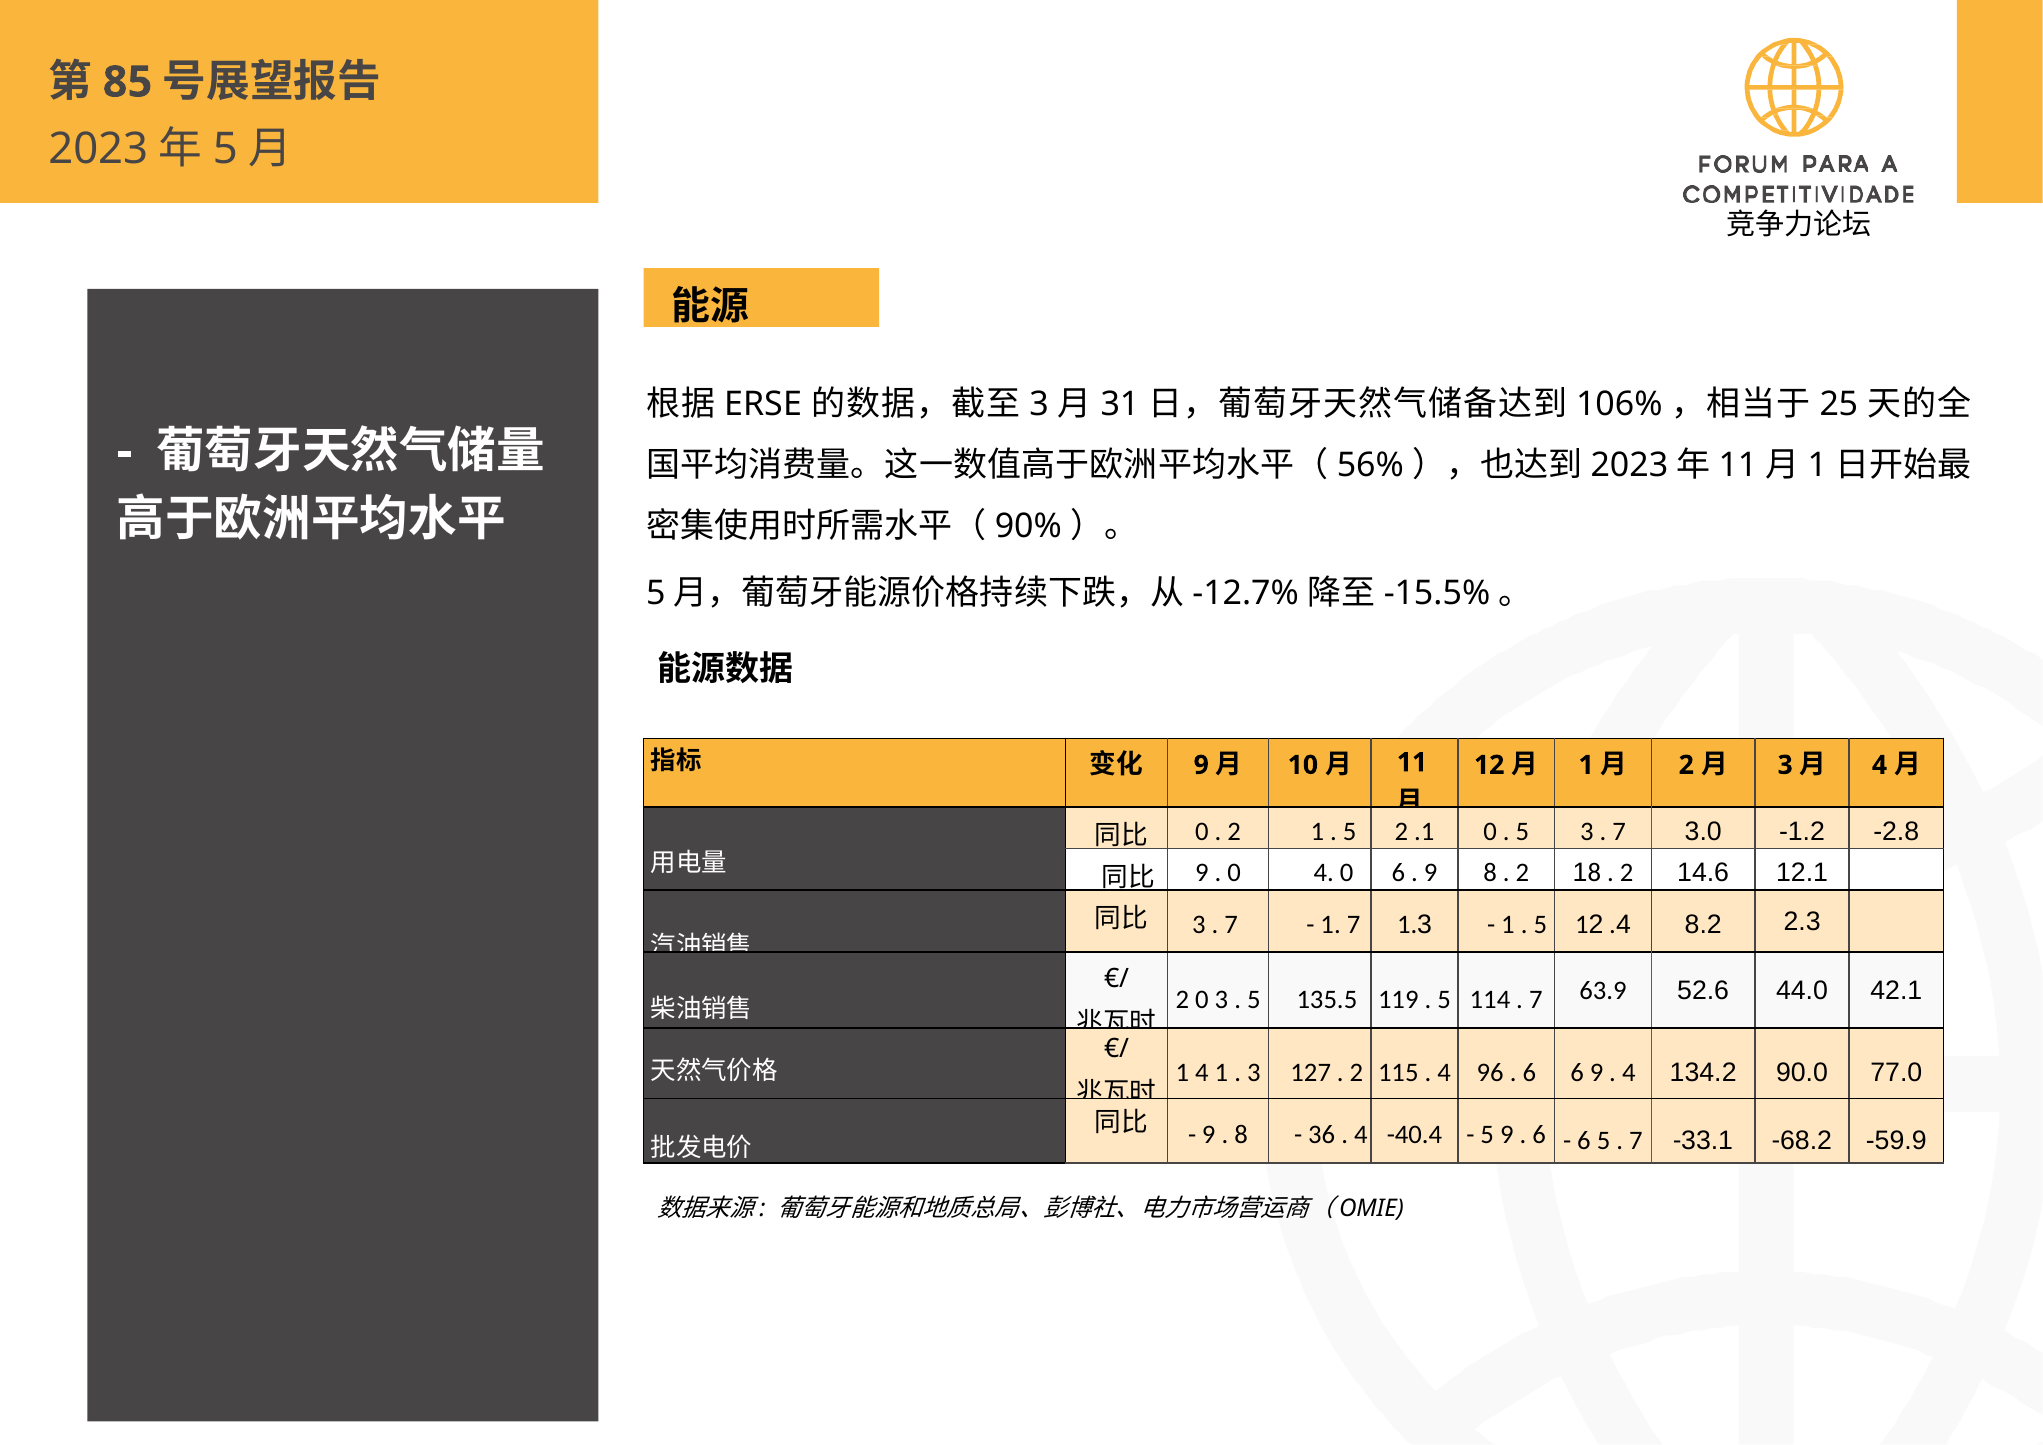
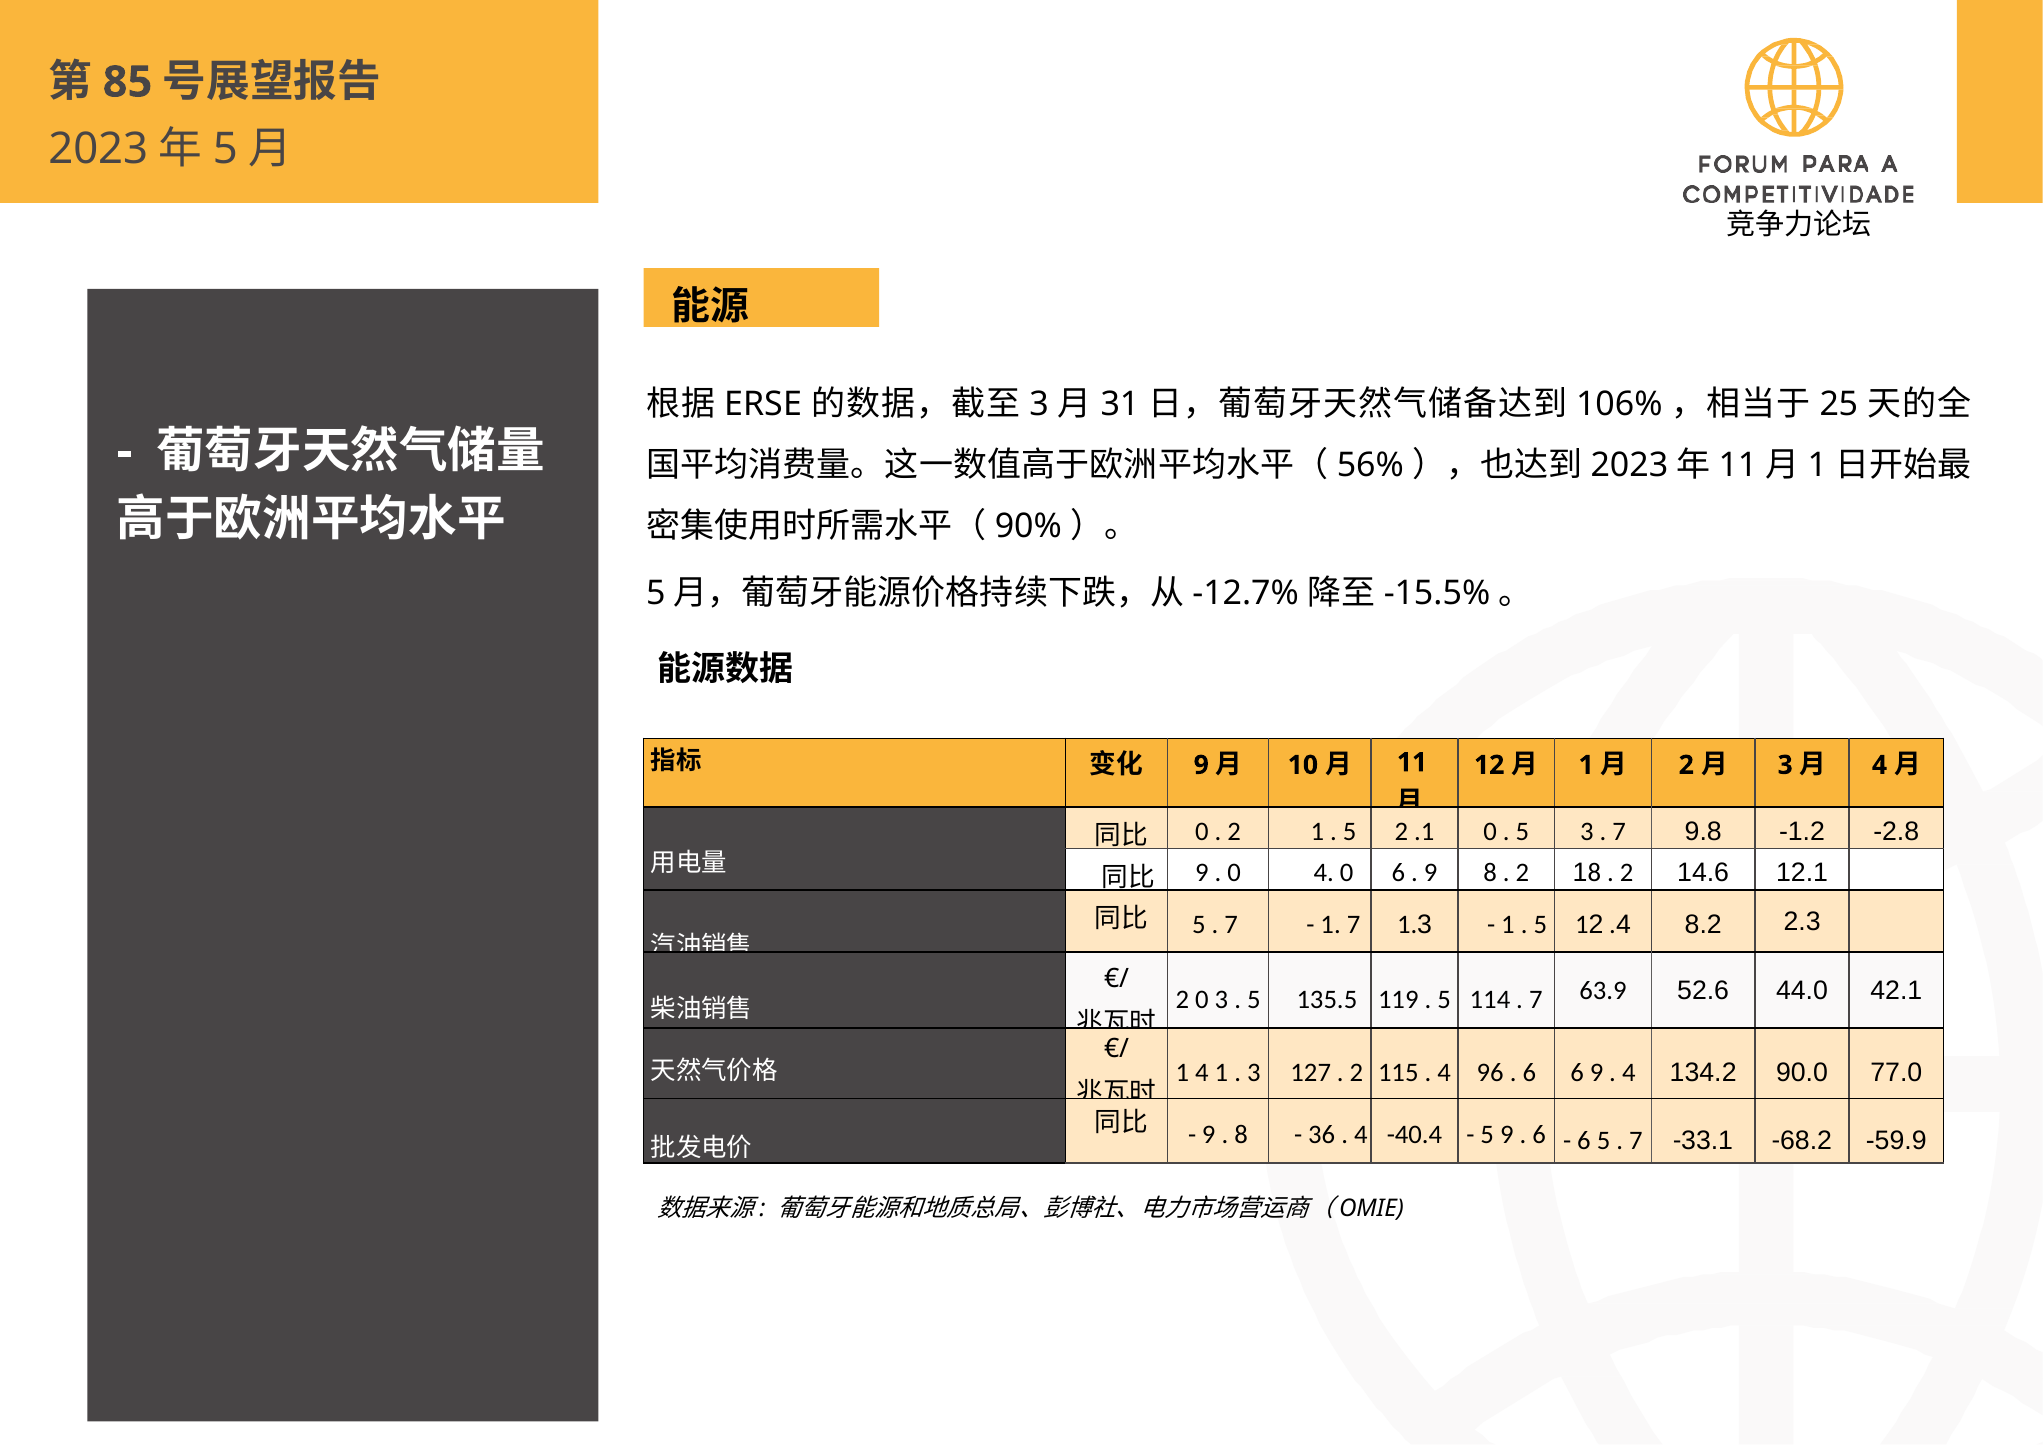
3.0: 3.0 -> 9.8 (1703, 831)
3: 3 -> 5 (1199, 925)
